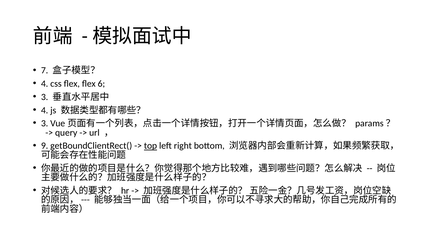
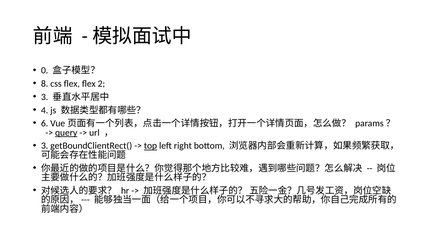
7: 7 -> 0 (45, 71)
4: 4 -> 8 (45, 84)
6: 6 -> 2 (101, 84)
3: 3 -> 6 (45, 123)
query underline: none -> present (66, 133)
9: 9 -> 3 (45, 146)
